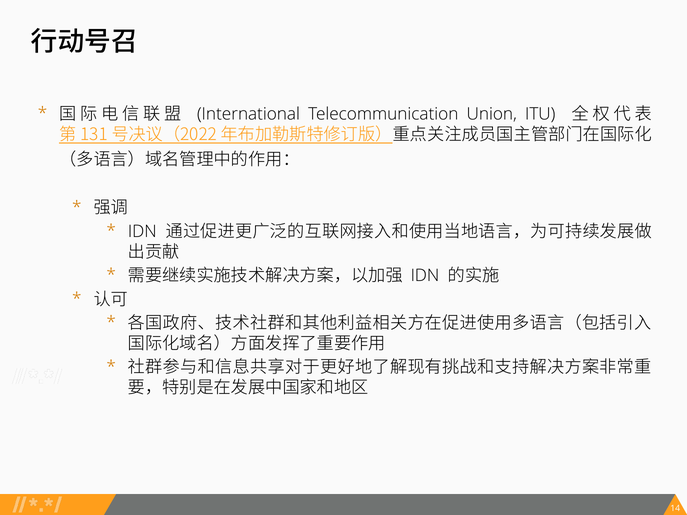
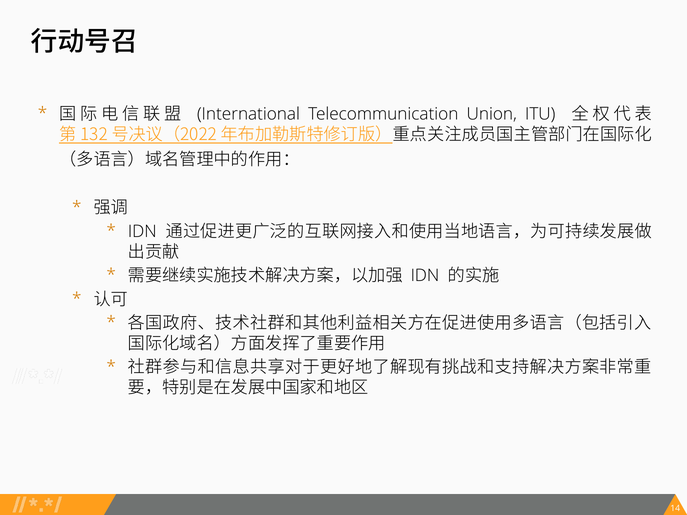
131: 131 -> 132 (94, 135)
